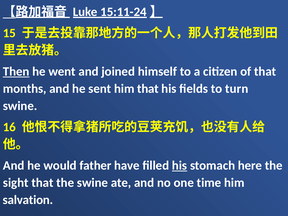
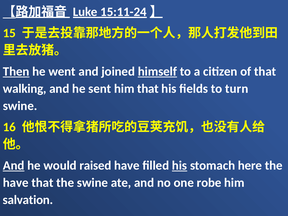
himself underline: none -> present (157, 71)
months: months -> walking (25, 89)
And underline: none -> present (14, 165)
father: father -> raised (95, 165)
sight: sight -> have (16, 183)
time: time -> robe (209, 183)
